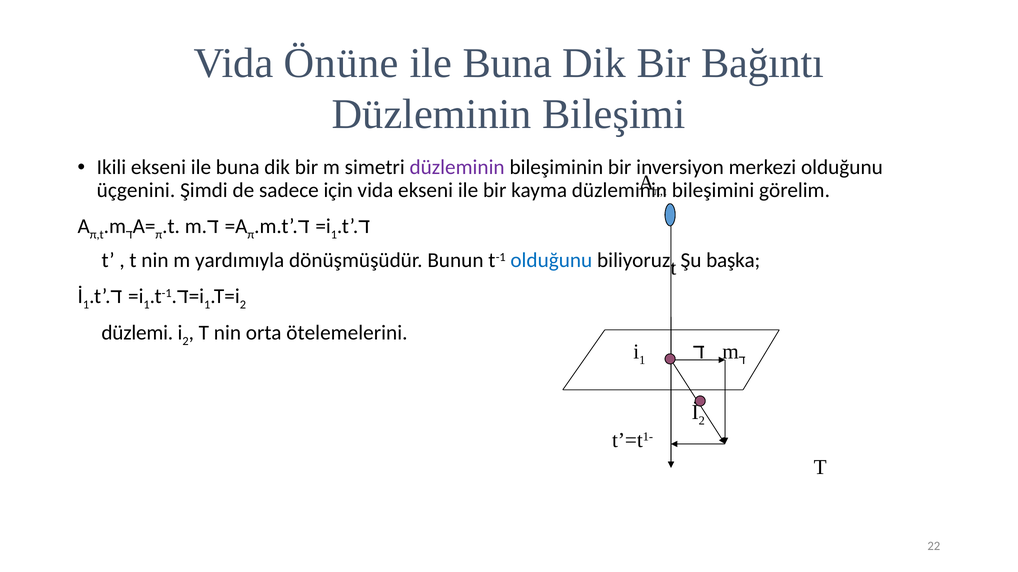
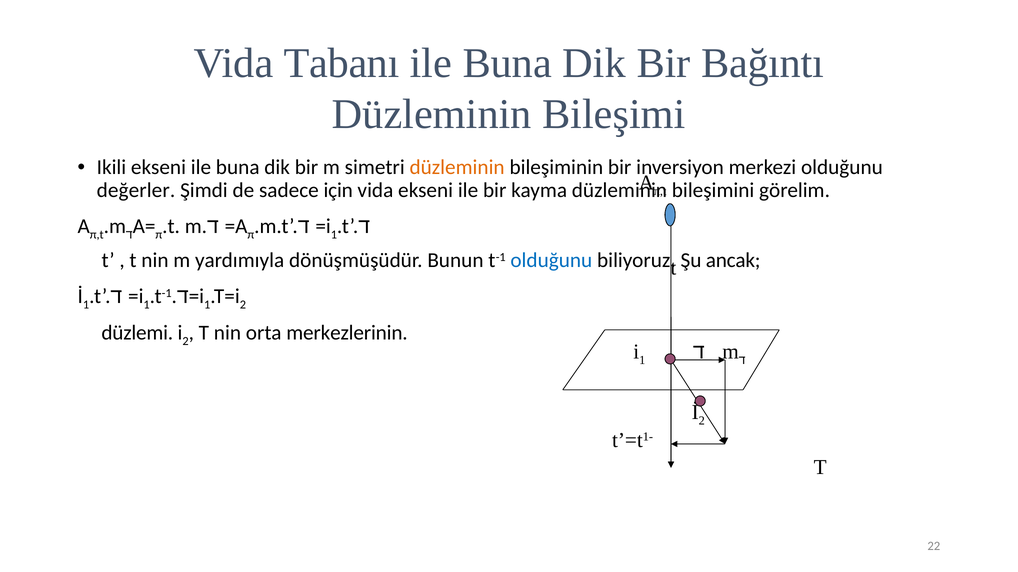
Önüne: Önüne -> Tabanı (342, 63)
düzleminin colour: purple -> orange (457, 168)
üçgenini: üçgenini -> değerler (136, 190)
başka: başka -> ancak (733, 261)
ötelemelerini: ötelemelerini -> merkezlerinin (347, 333)
